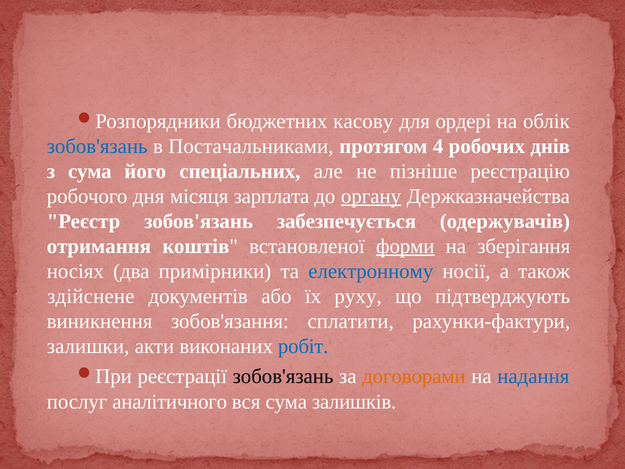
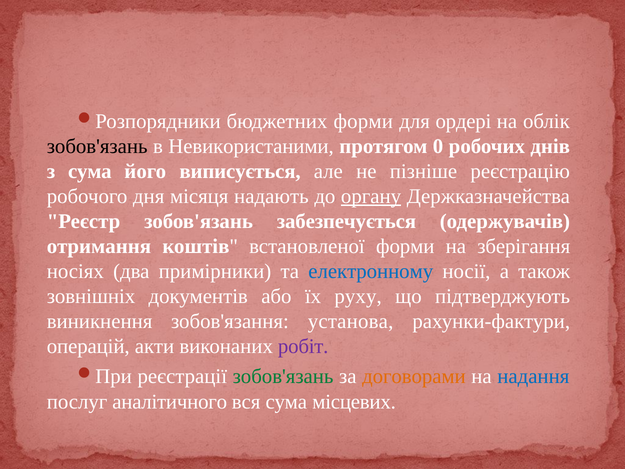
бюджетних касову: касову -> форми (363, 121)
зобов'язань colour: blue -> black (97, 146)
Постачальниками: Постачальниками -> Невикористаними (251, 146)
4: 4 -> 0 (438, 146)
спеціальних: спеціальних -> виписується (240, 171)
зарплата: зарплата -> надають (271, 196)
форми underline: present -> none (405, 246)
здійснене: здійснене -> зовнішніх (91, 296)
сплатити: сплатити -> установа (351, 321)
залишки: залишки -> операцій (88, 346)
робіт colour: blue -> purple (303, 346)
зобов'язань colour: black -> green (283, 376)
залишків: залишків -> місцевих (354, 401)
